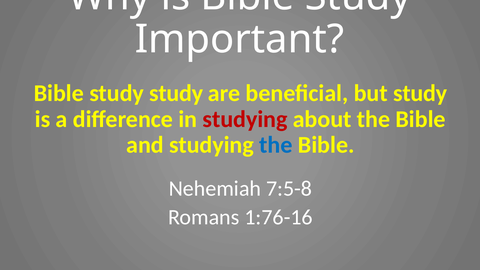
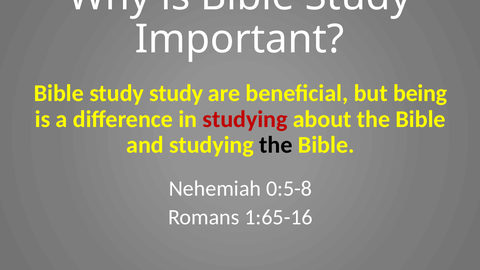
but study: study -> being (420, 93)
the colour: blue -> black (276, 145)
7:5-8: 7:5-8 -> 0:5-8 (289, 189)
1:76-16: 1:76-16 -> 1:65-16 (279, 217)
